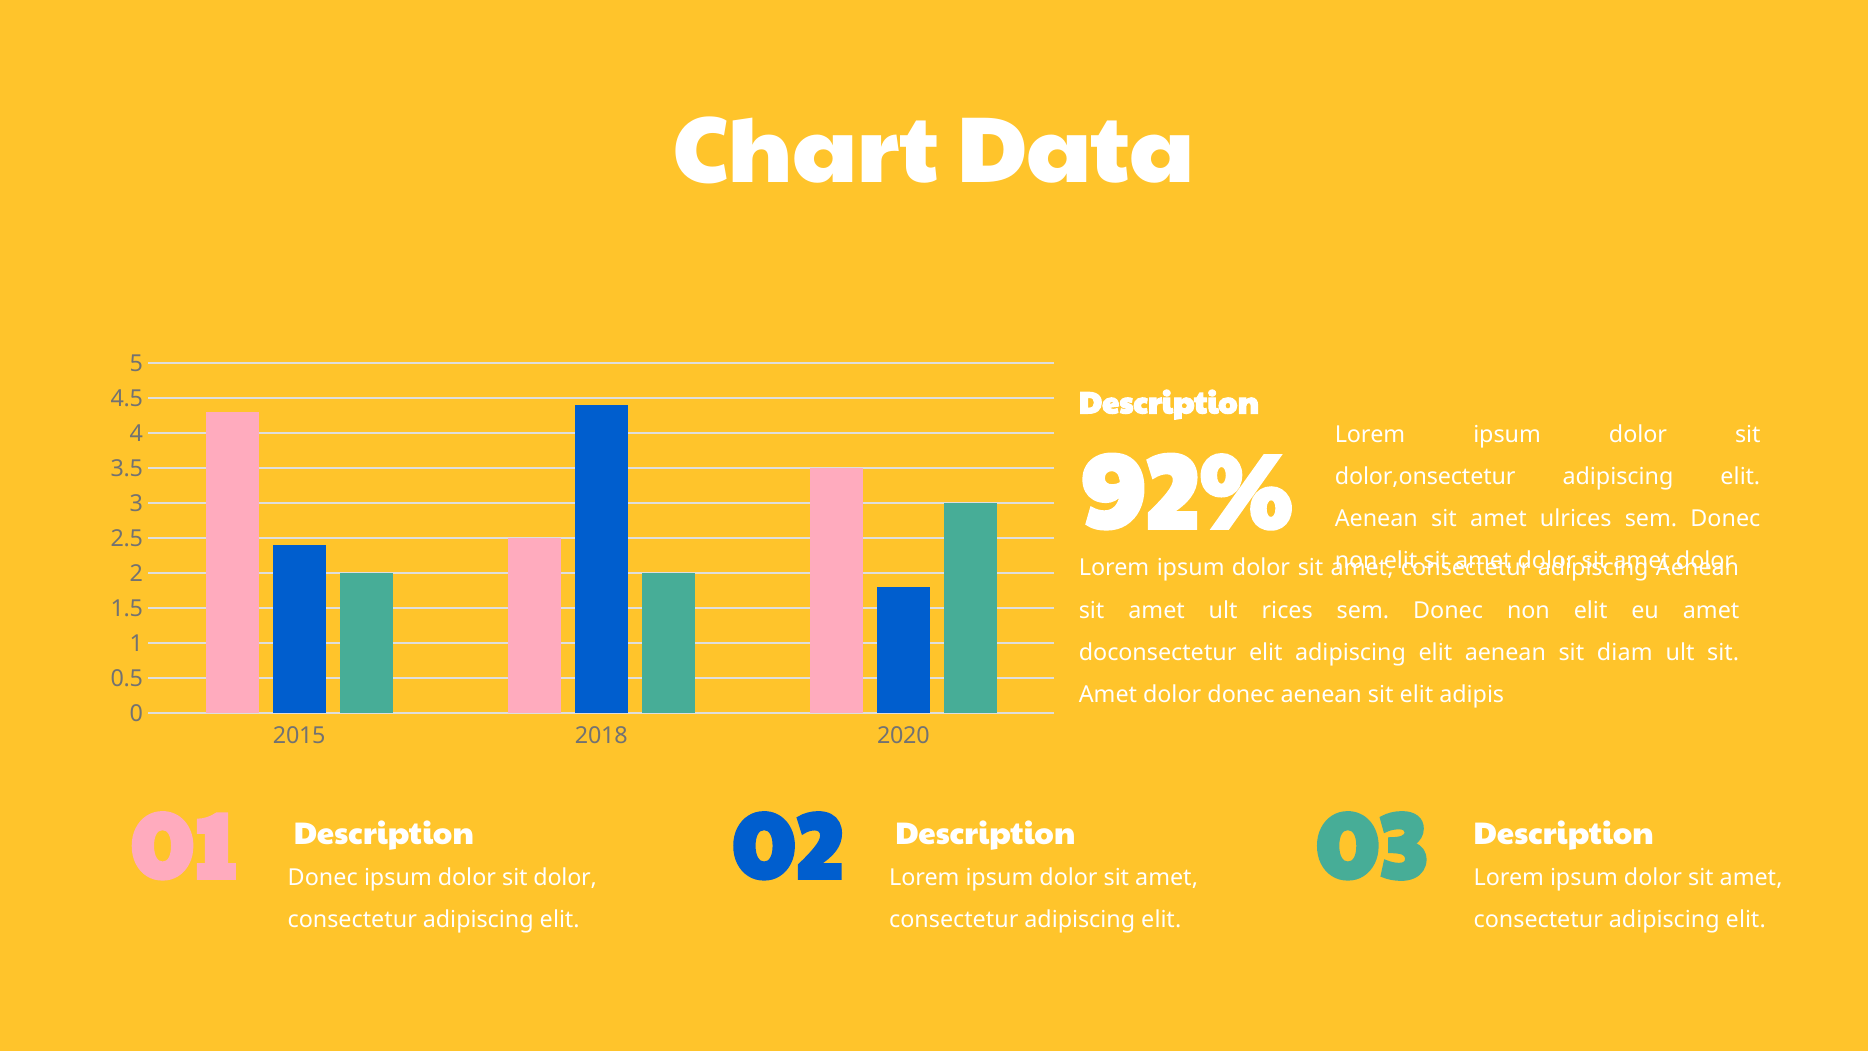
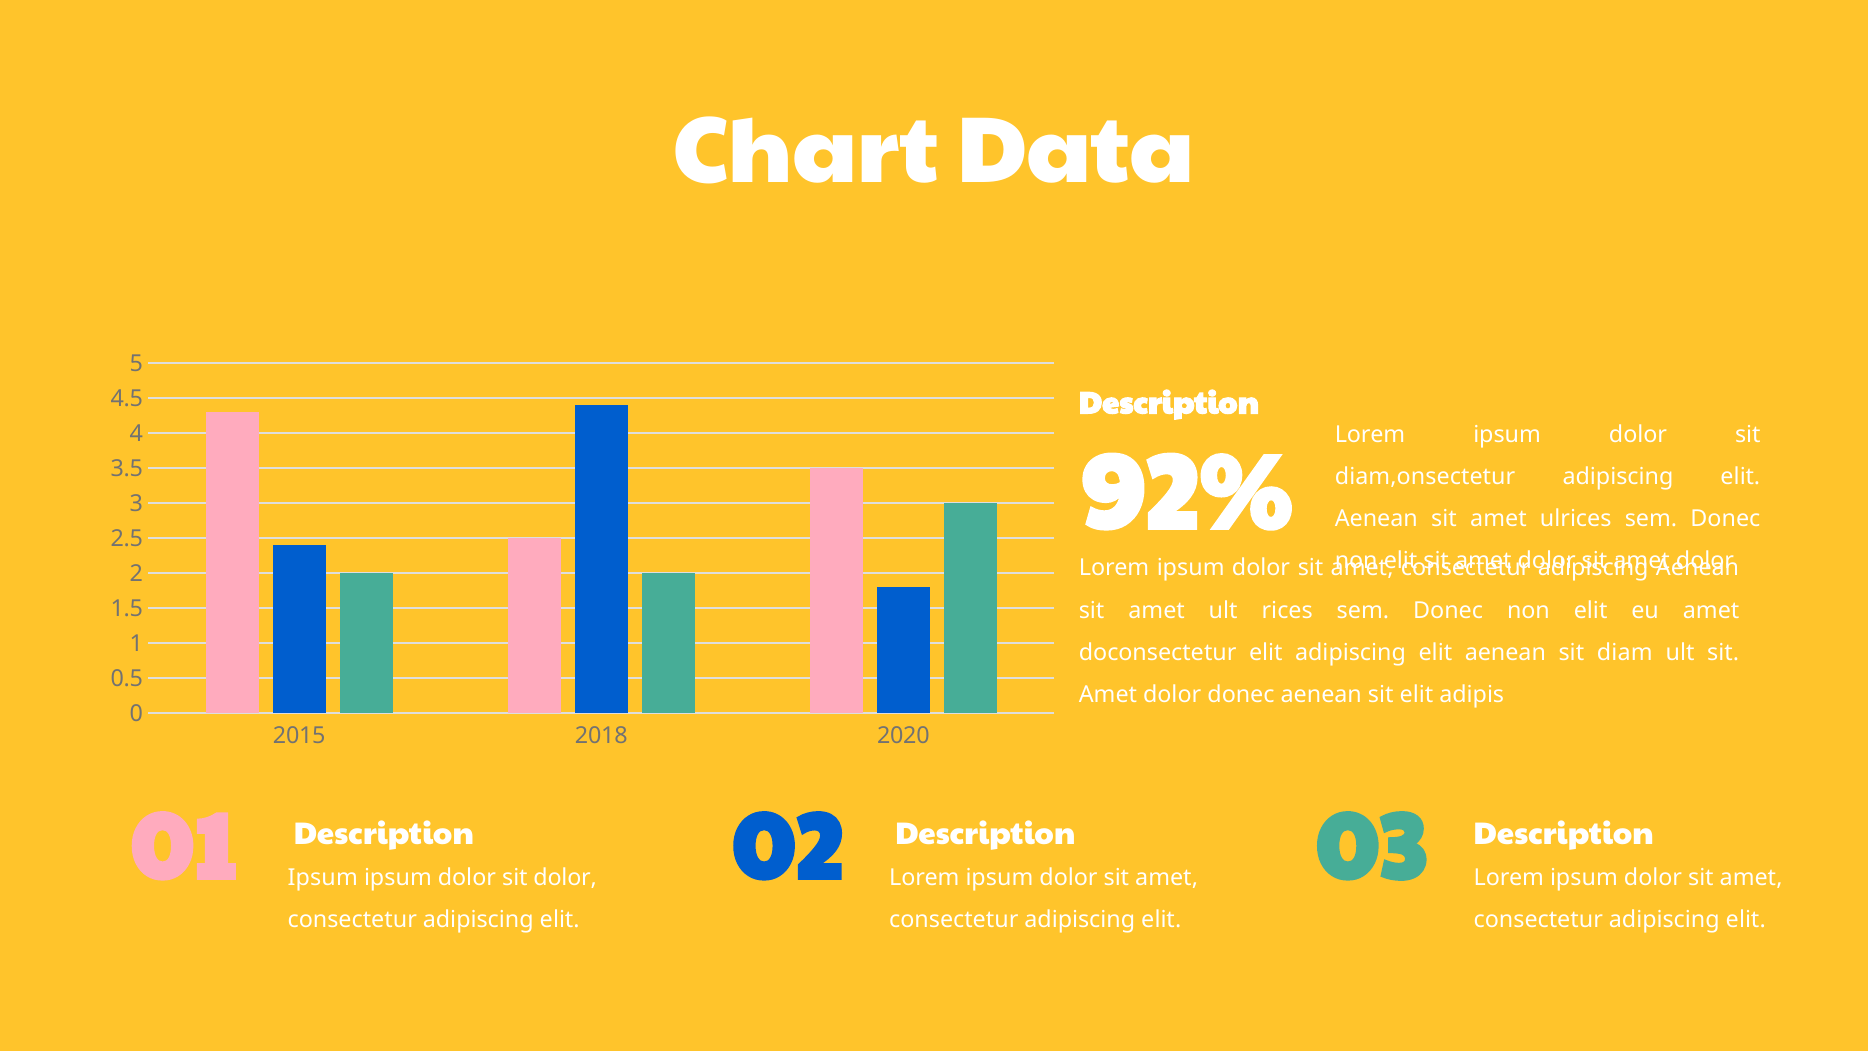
dolor,onsectetur: dolor,onsectetur -> diam,onsectetur (1425, 477)
01 Donec: Donec -> Ipsum (323, 877)
